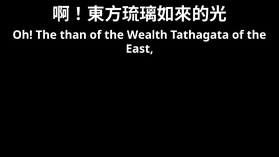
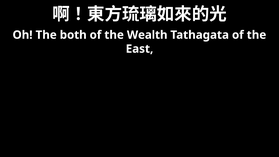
than: than -> both (73, 35)
